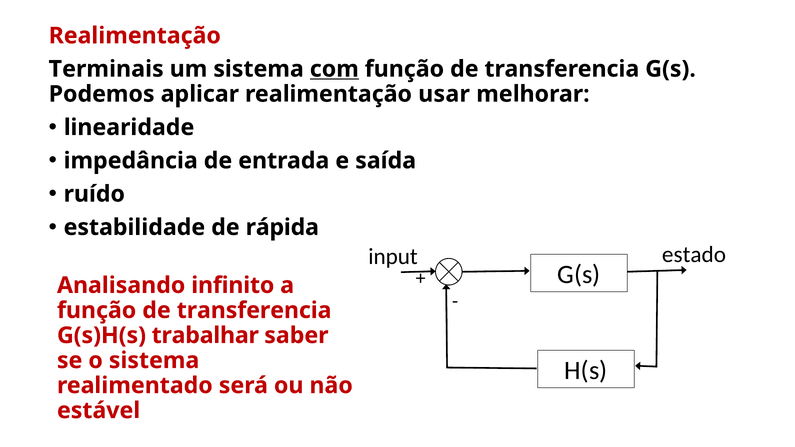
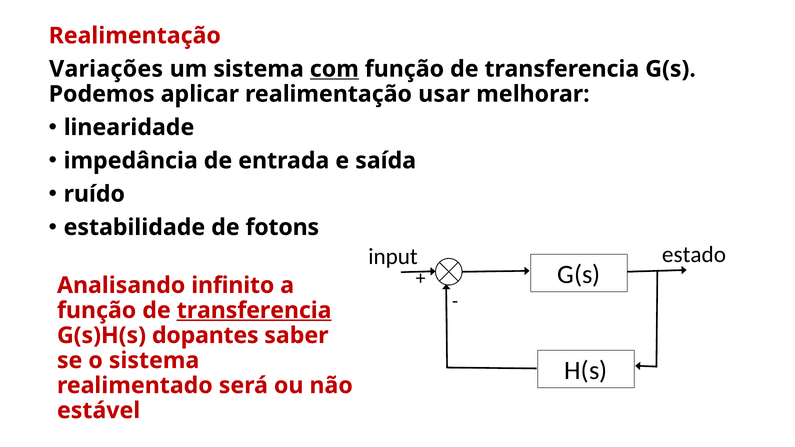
Terminais: Terminais -> Variações (106, 69)
rápida: rápida -> fotons (282, 227)
transferencia underline: none -> present (254, 310)
trabalhar: trabalhar -> dopantes (205, 336)
